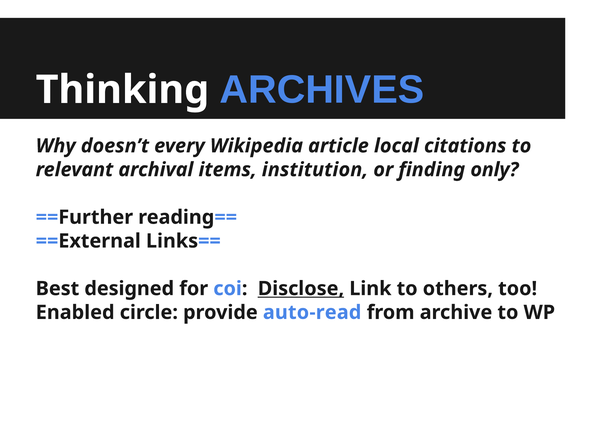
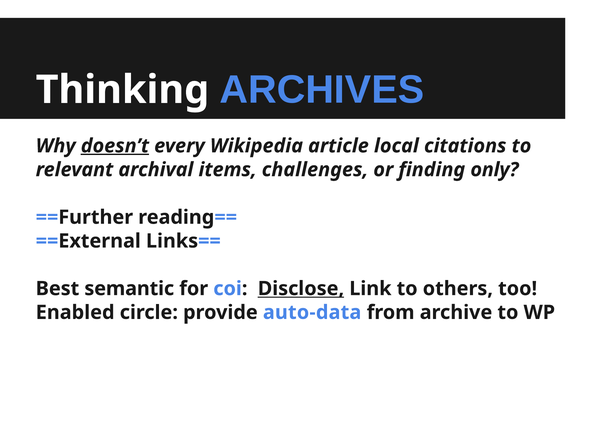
doesn’t underline: none -> present (115, 146)
institution: institution -> challenges (315, 170)
designed: designed -> semantic (129, 289)
auto-read: auto-read -> auto-data (312, 313)
